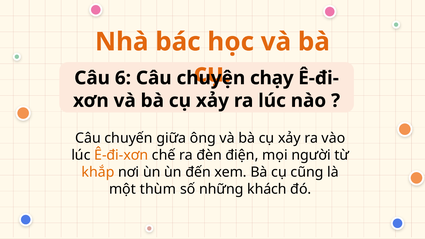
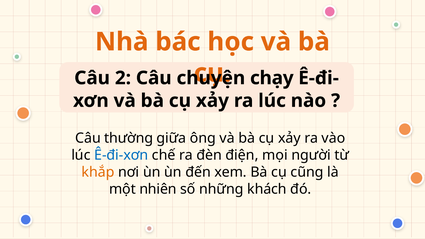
6: 6 -> 2 (123, 78)
chuyến: chuyến -> thường (129, 138)
Ê-đi-xơn colour: orange -> blue (121, 155)
thùm: thùm -> nhiên (158, 189)
